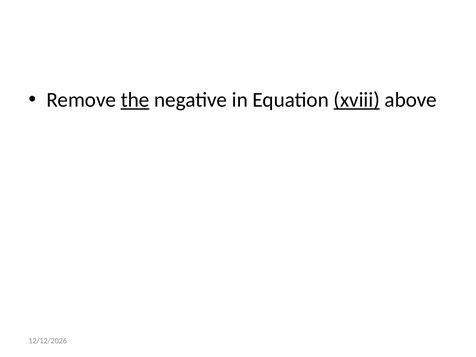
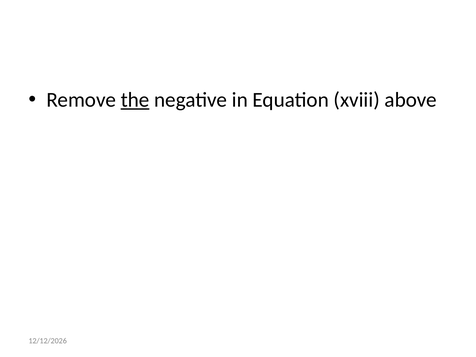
xviii underline: present -> none (357, 100)
